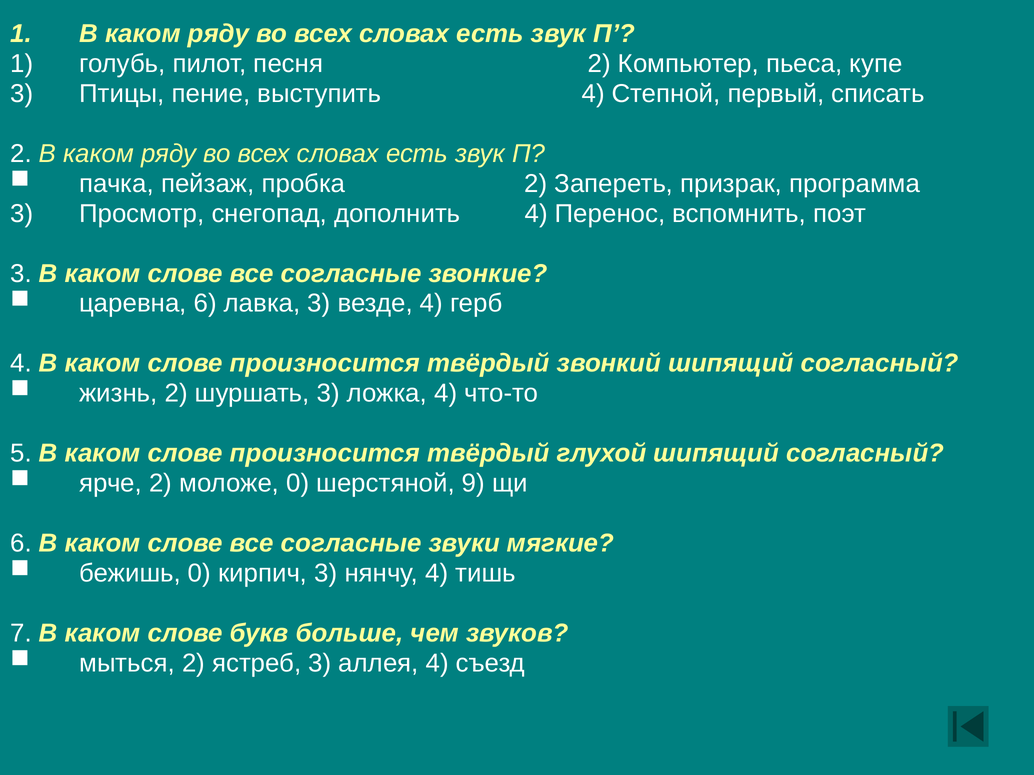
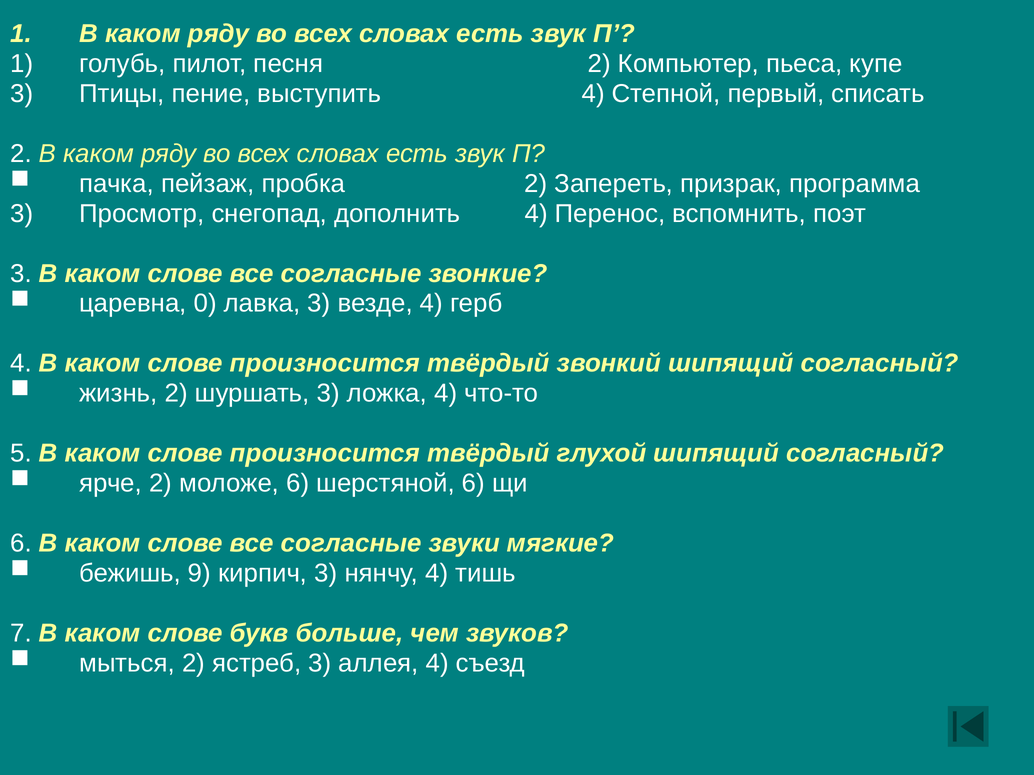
царевна 6: 6 -> 0 (205, 304)
моложе 0: 0 -> 6 (298, 484)
шерстяной 9: 9 -> 6 (473, 484)
бежишь 0: 0 -> 9 (199, 574)
